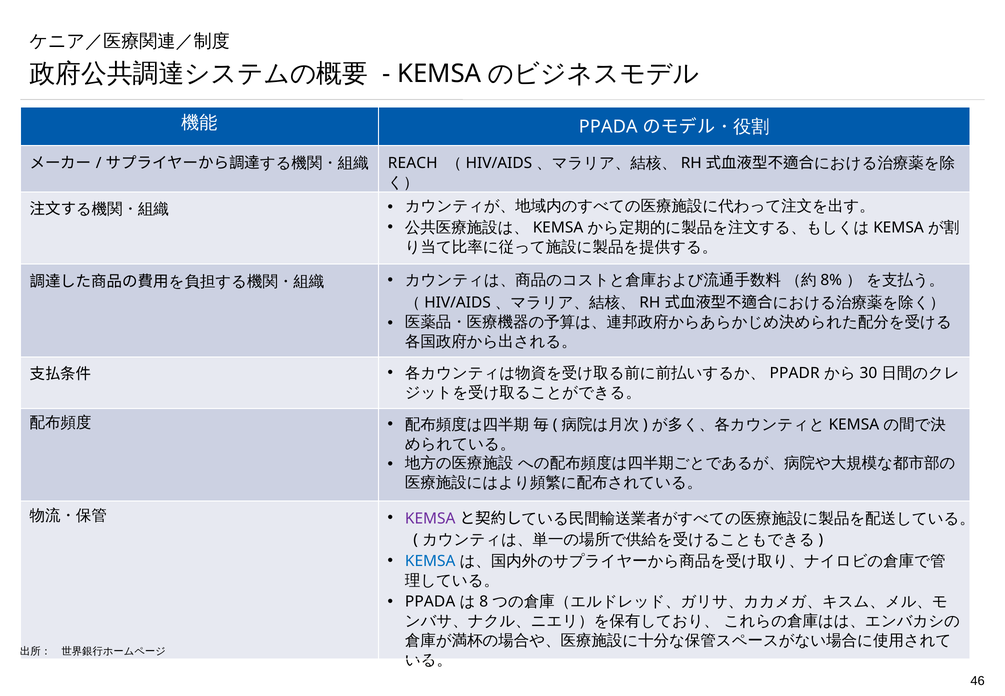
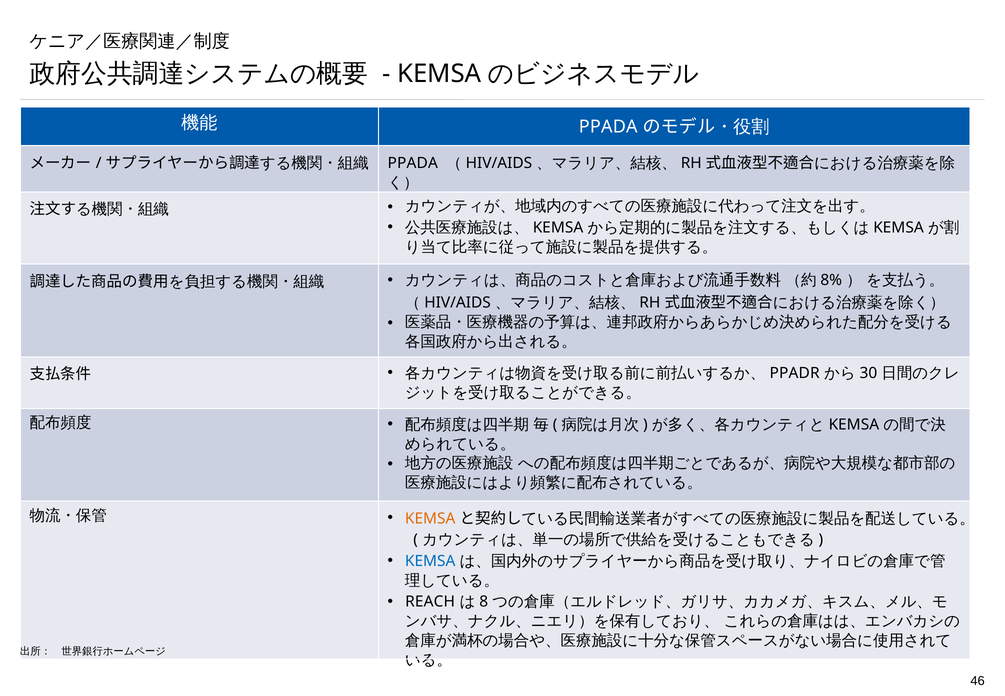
REACH: REACH -> PPADA (413, 163)
KEMSA colour: purple -> orange (430, 518)
PPADA: PPADA -> REACH (430, 601)
